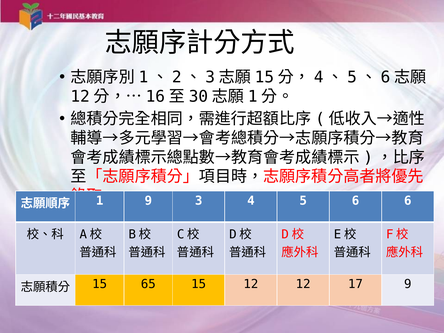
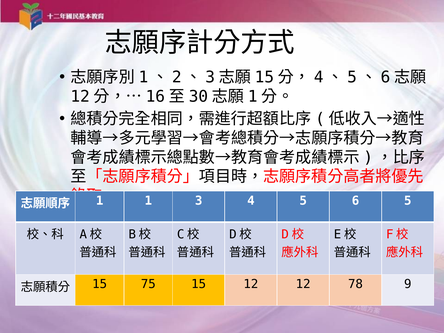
9: 9 -> 1 (148, 201)
6 6: 6 -> 5 (408, 201)
65: 65 -> 75 (148, 284)
17: 17 -> 78 (355, 284)
